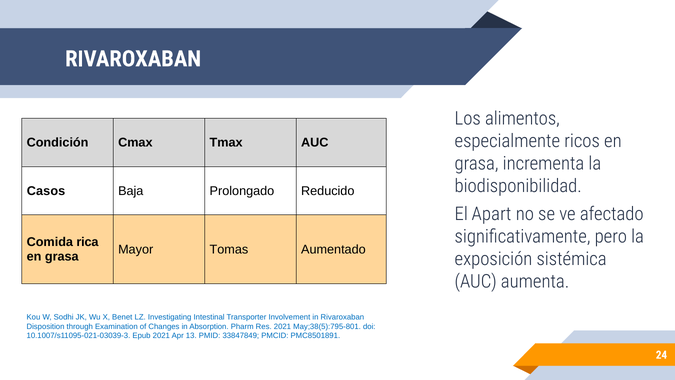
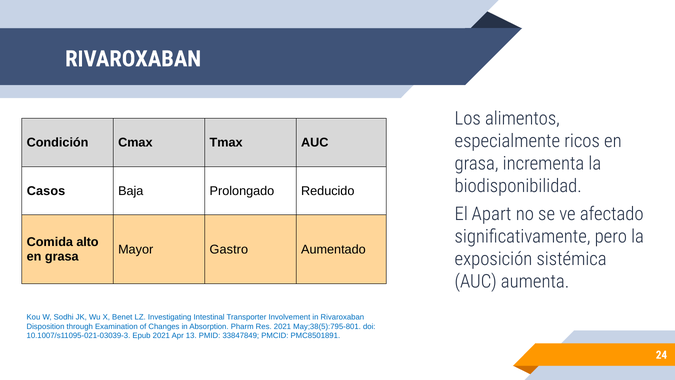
rica: rica -> alto (87, 242)
Tomas: Tomas -> Gastro (229, 249)
